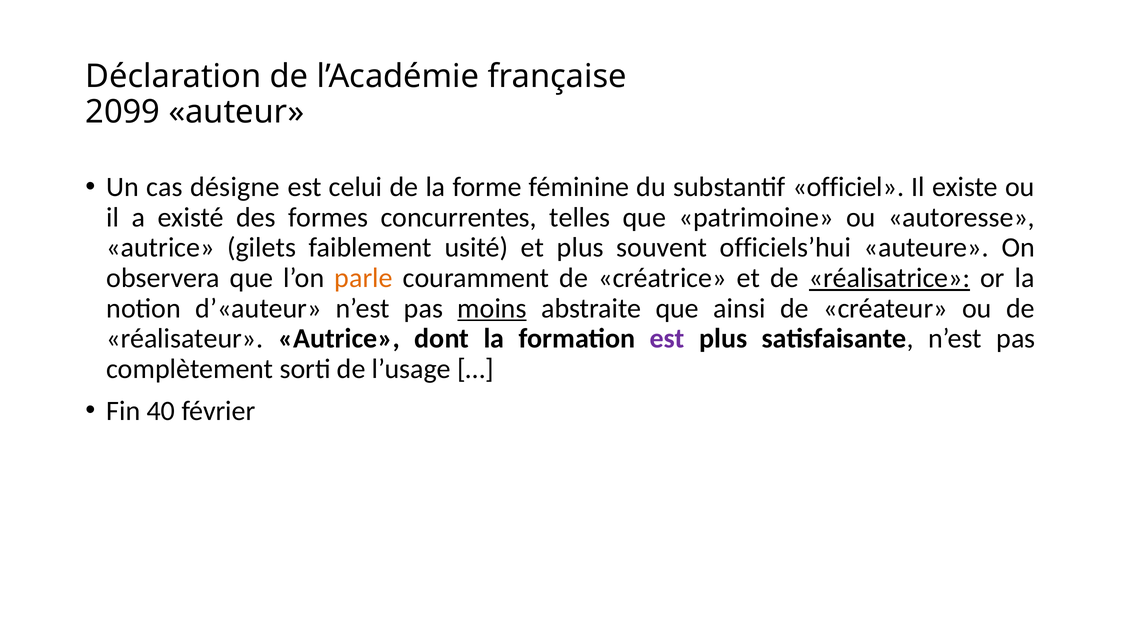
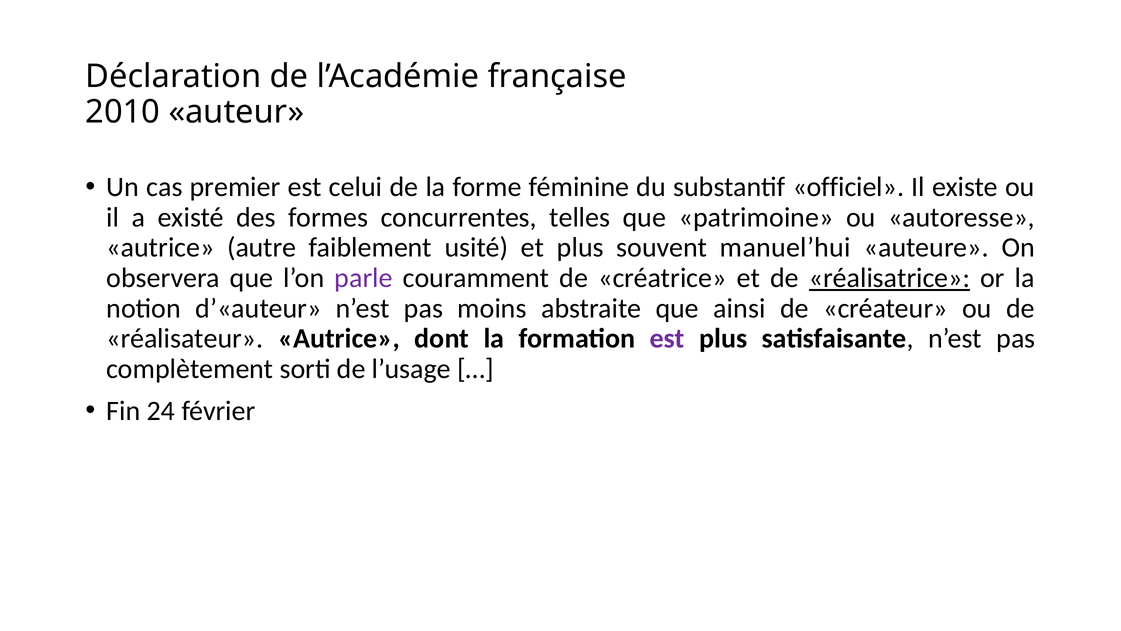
2099: 2099 -> 2010 (123, 112)
désigne: désigne -> premier (235, 187)
gilets: gilets -> autre (262, 248)
officiels’hui: officiels’hui -> manuel’hui (785, 248)
parle colour: orange -> purple (364, 278)
moins underline: present -> none (492, 308)
40: 40 -> 24 (161, 410)
